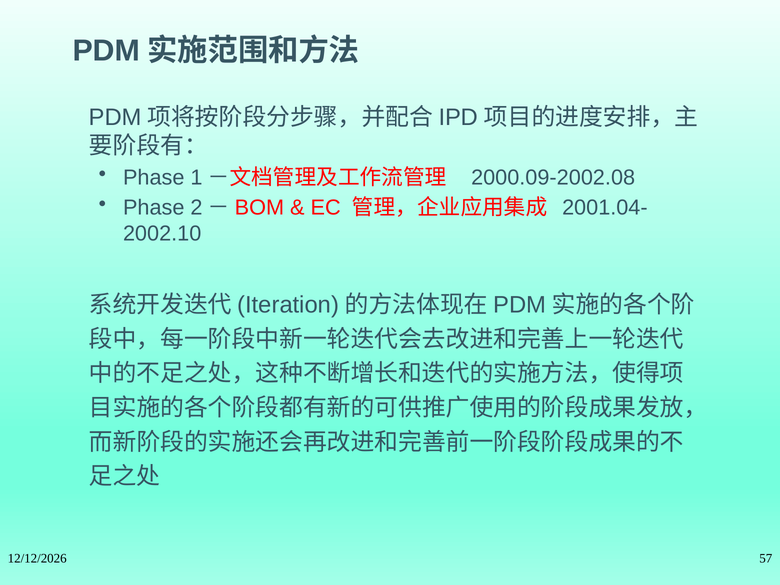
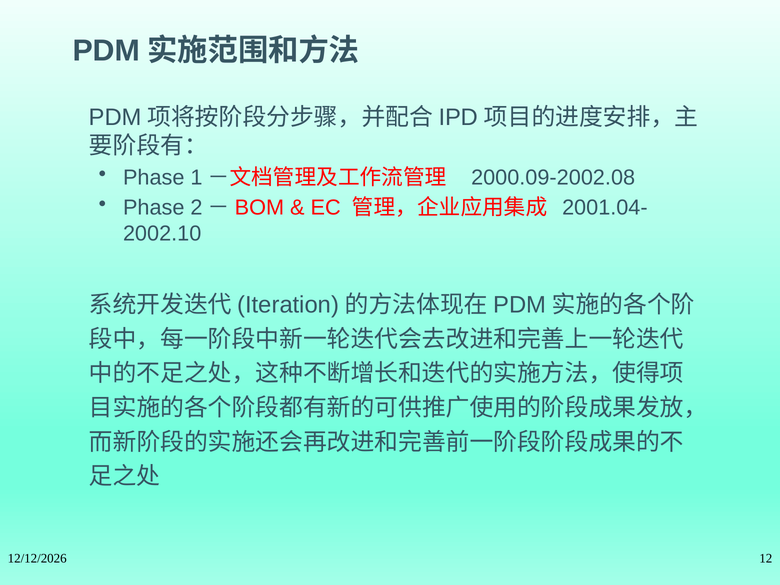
57: 57 -> 12 (766, 559)
